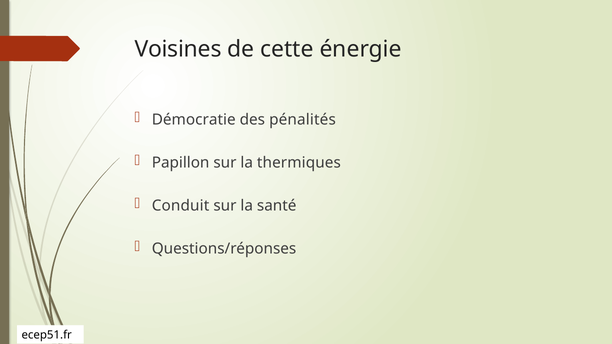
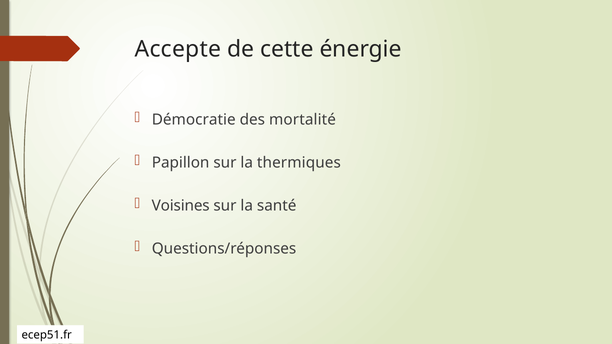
Voisines: Voisines -> Accepte (178, 49)
pénalités: pénalités -> mortalité (303, 120)
Conduit: Conduit -> Voisines (181, 206)
